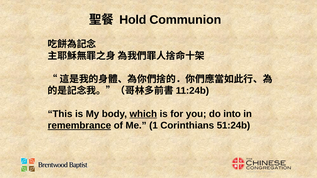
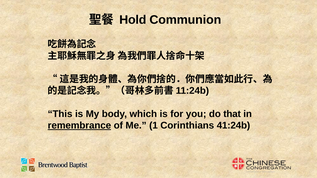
which underline: present -> none (143, 114)
into: into -> that (232, 114)
51:24b: 51:24b -> 41:24b (233, 126)
